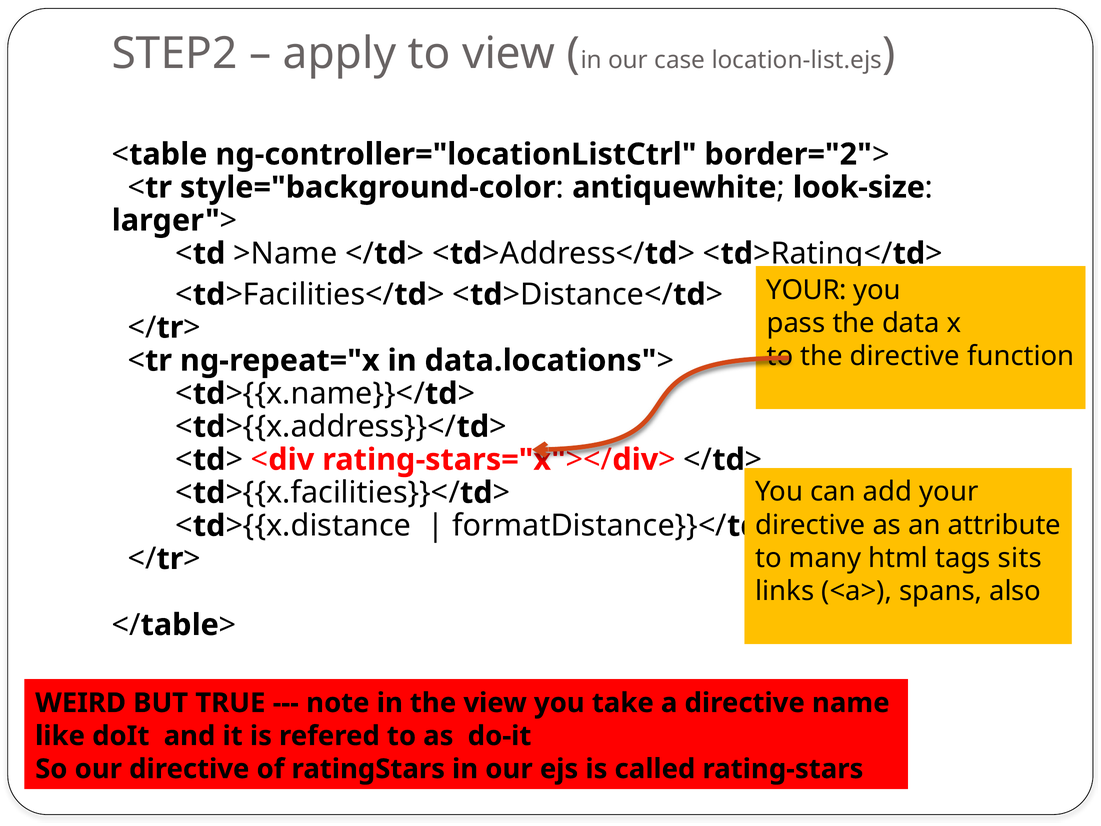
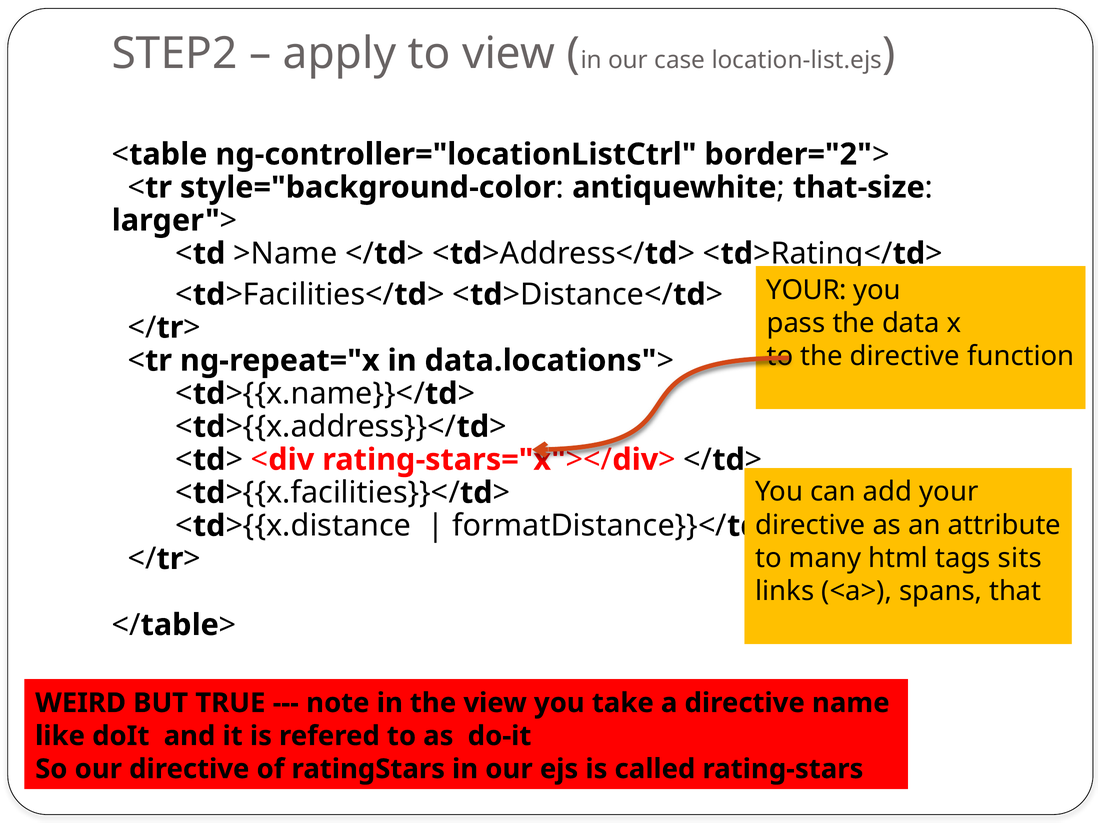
look-size: look-size -> that-size (859, 187)
also: also -> that (1015, 591)
